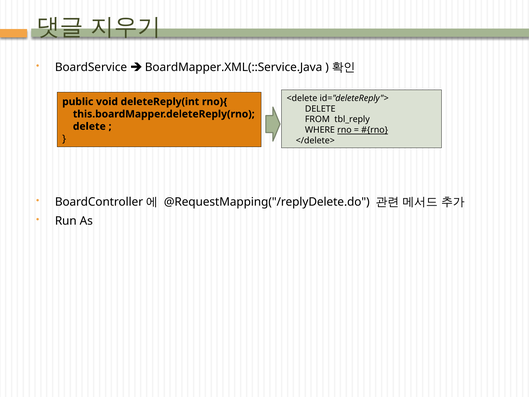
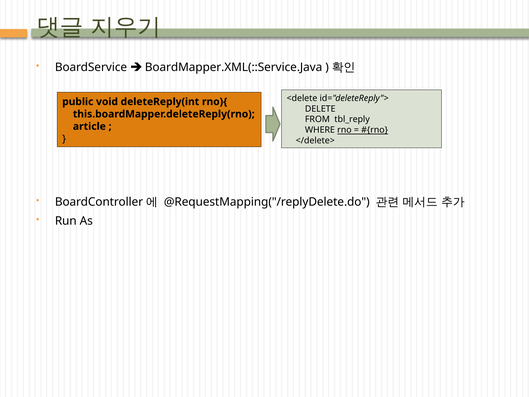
delete: delete -> article (89, 126)
